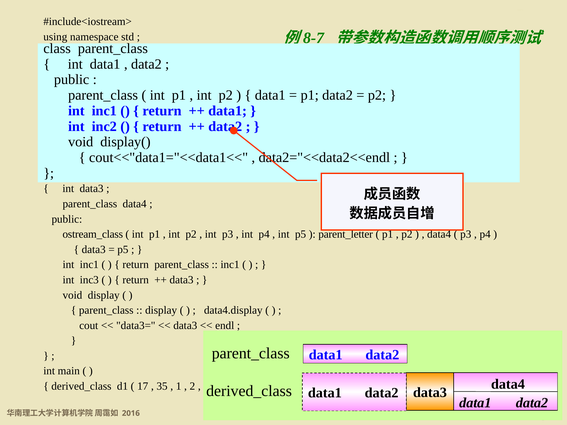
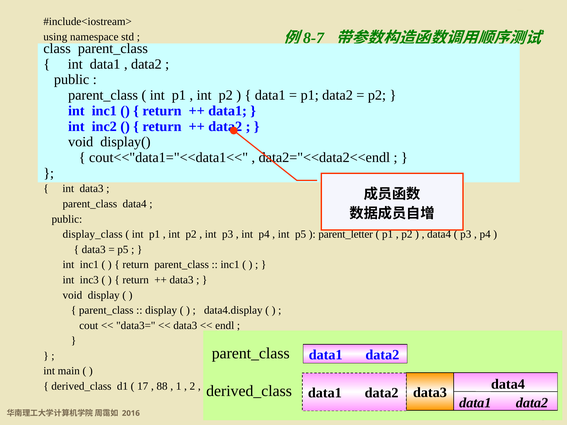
ostream_class: ostream_class -> display_class (93, 234)
35: 35 -> 88 (162, 386)
